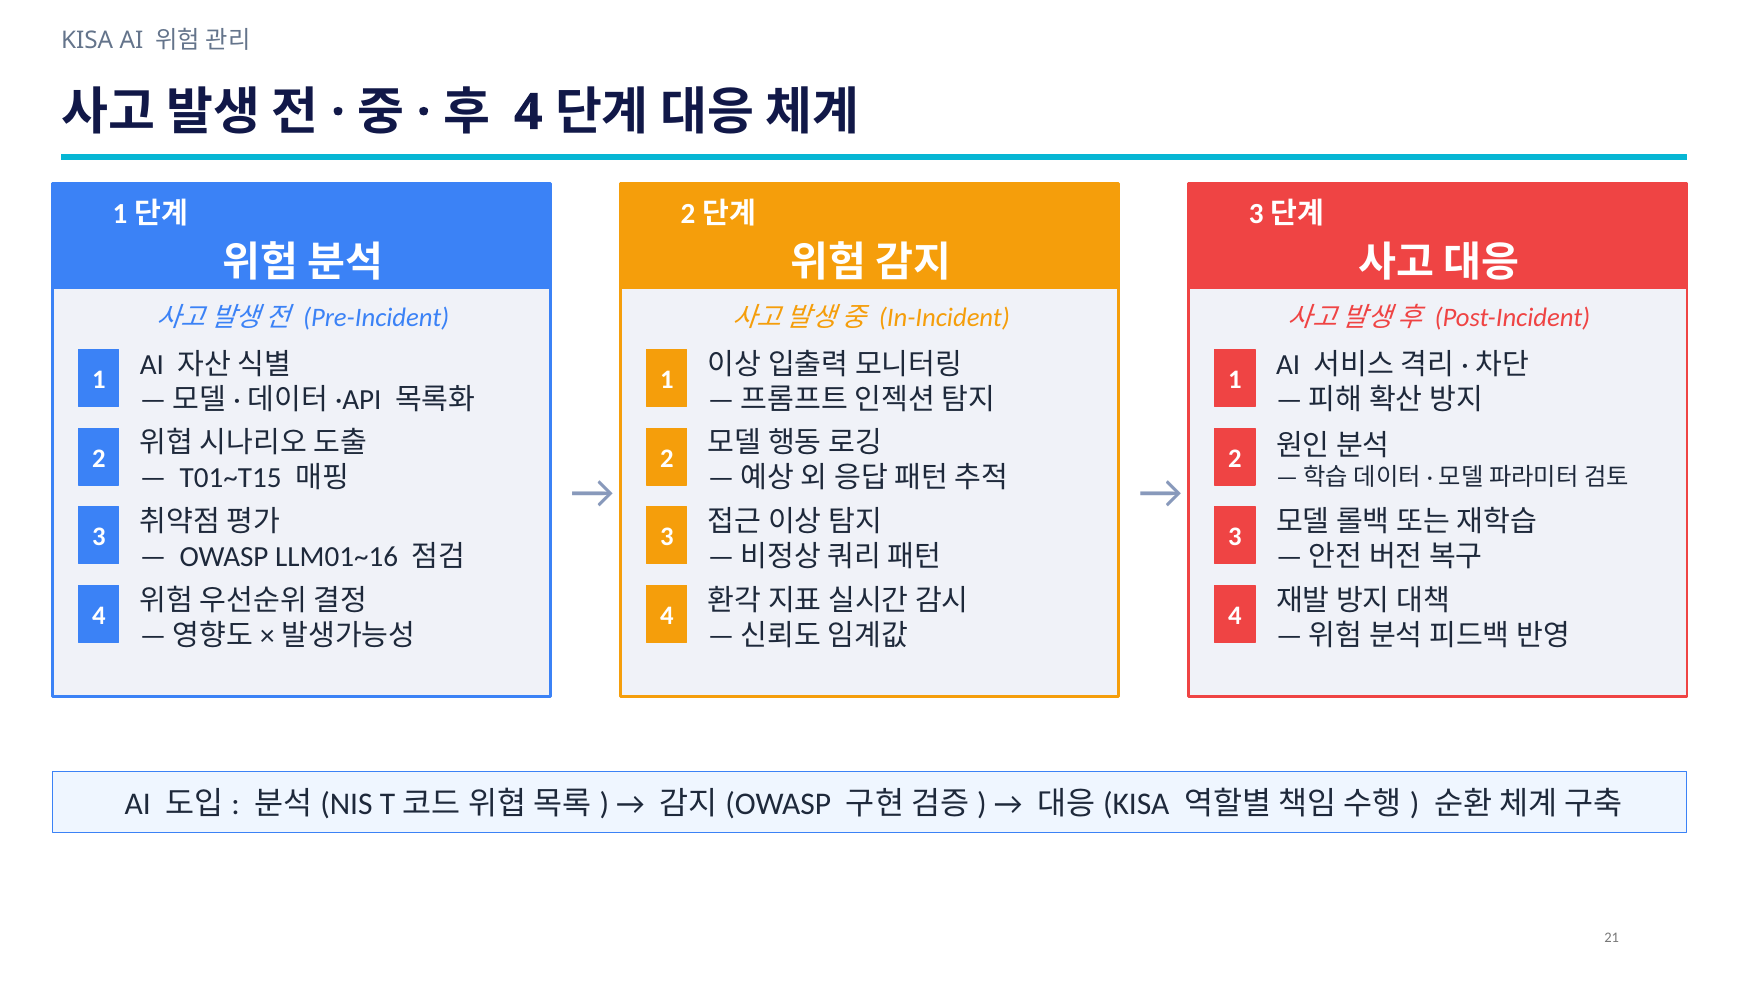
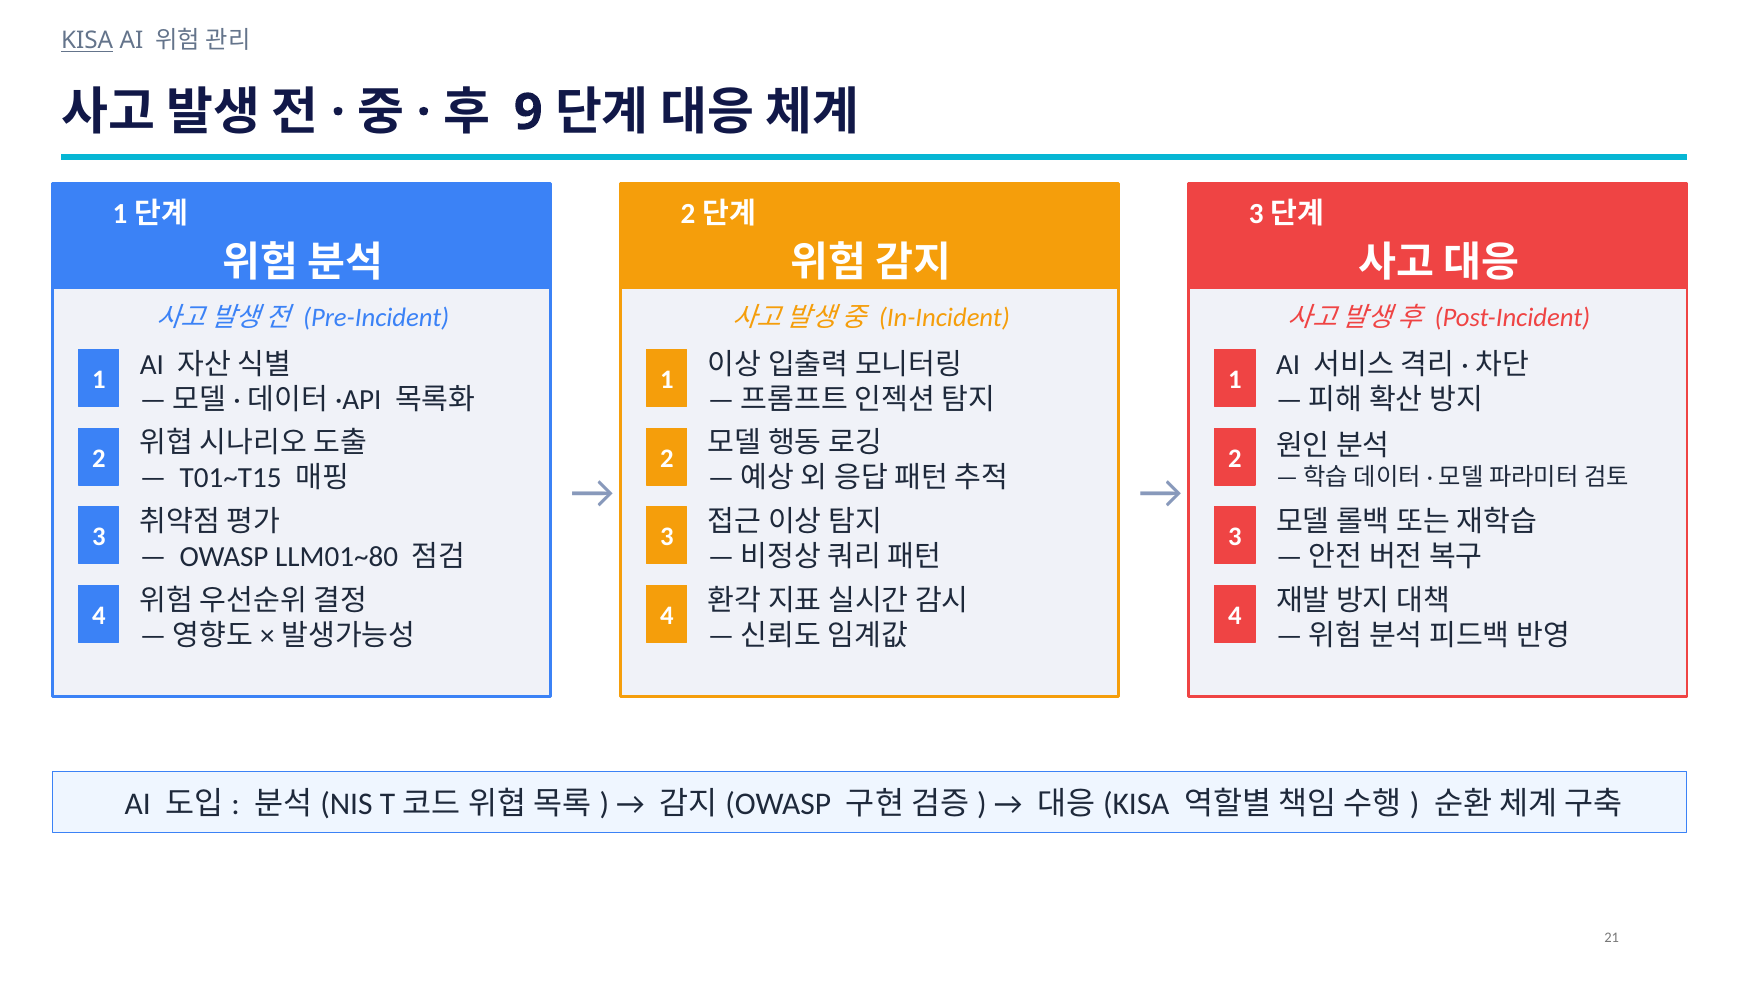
KISA underline: none -> present (87, 41)
4: 4 -> 9 (528, 112)
LLM01~16: LLM01~16 -> LLM01~80 (337, 557)
